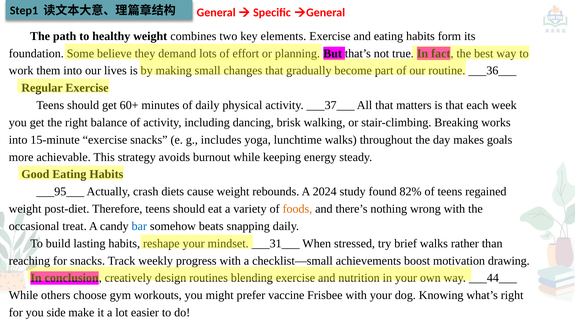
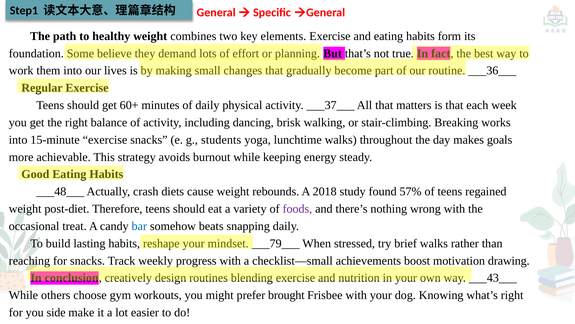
includes: includes -> students (221, 140)
___95___: ___95___ -> ___48___ (60, 191)
2024: 2024 -> 2018 (325, 191)
82%: 82% -> 57% (411, 191)
foods colour: orange -> purple (297, 209)
___31___: ___31___ -> ___79___ (276, 243)
___44___: ___44___ -> ___43___ (493, 278)
vaccine: vaccine -> brought (286, 295)
